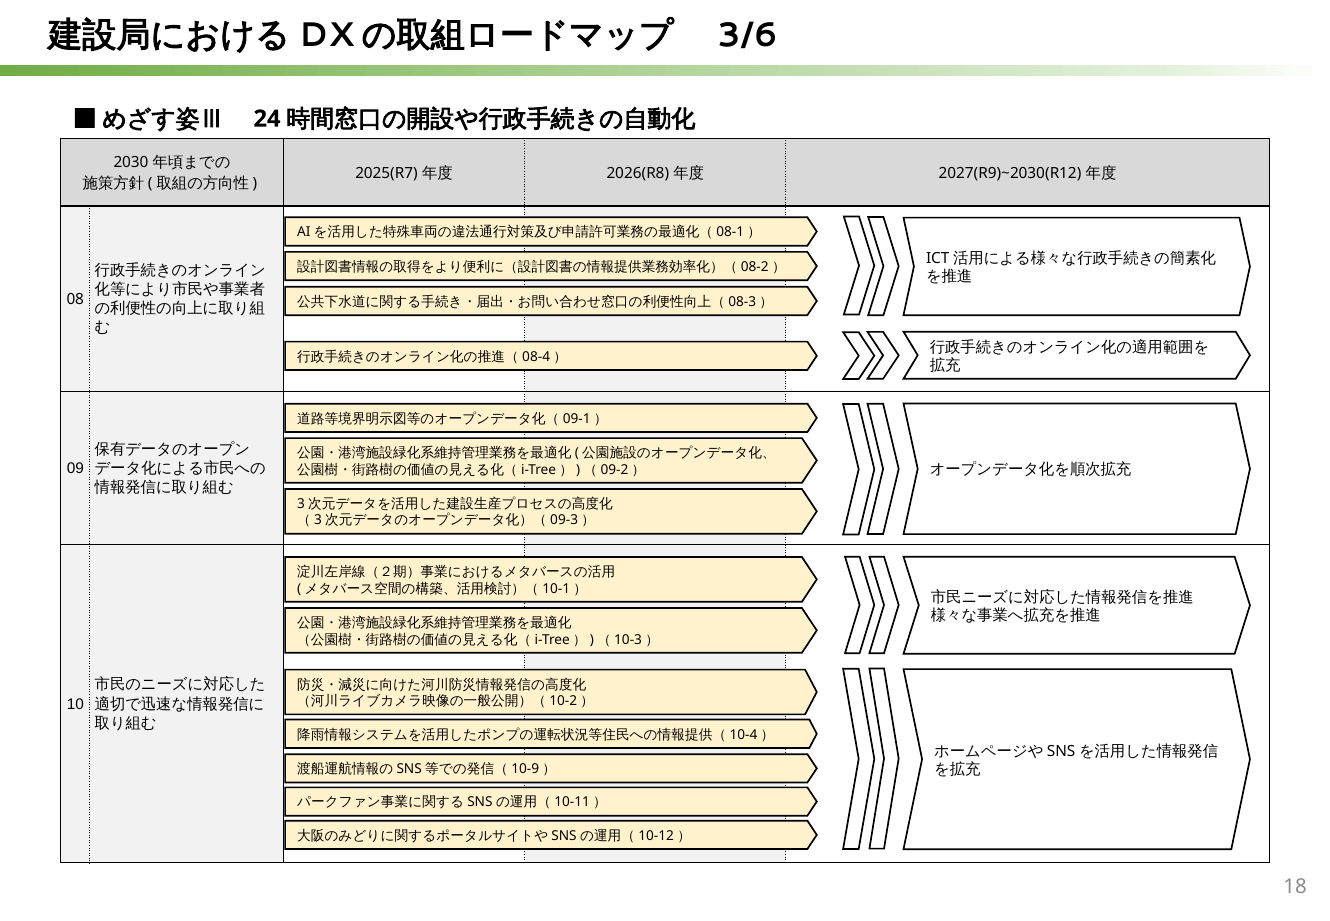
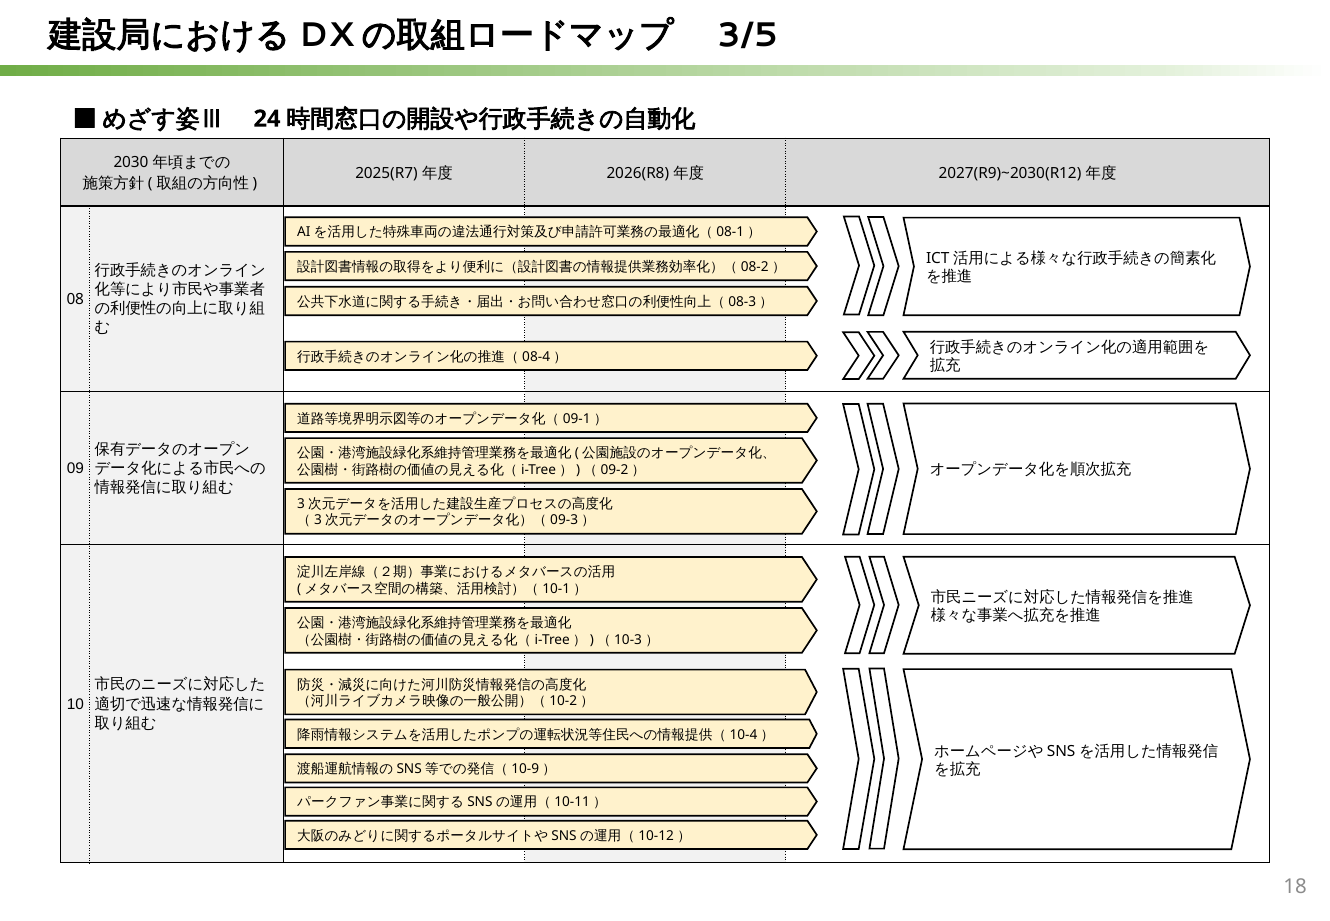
3/6: 3/6 -> 3/5 (747, 35)
